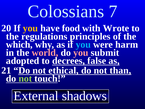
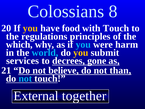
7: 7 -> 8 (113, 11)
with Wrote: Wrote -> Touch (116, 28)
world colour: pink -> light blue (45, 53)
you colour: pink -> yellow (81, 53)
adopted: adopted -> services (23, 61)
false: false -> gone (97, 61)
ethical: ethical -> believe (64, 70)
not colour: light green -> light blue (25, 78)
shadows: shadows -> together (84, 96)
